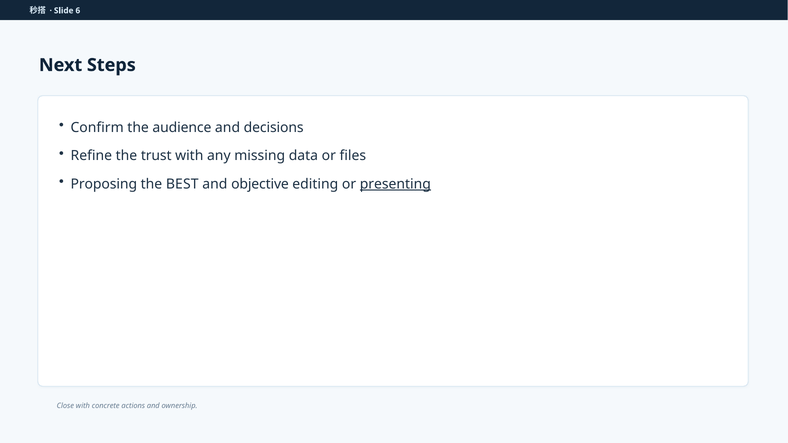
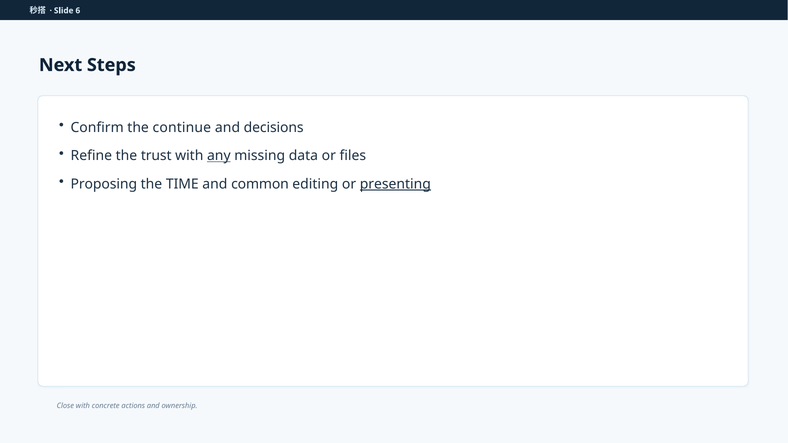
audience: audience -> continue (182, 128)
any underline: none -> present (219, 156)
BEST: BEST -> TIME (182, 184)
objective: objective -> common (260, 184)
